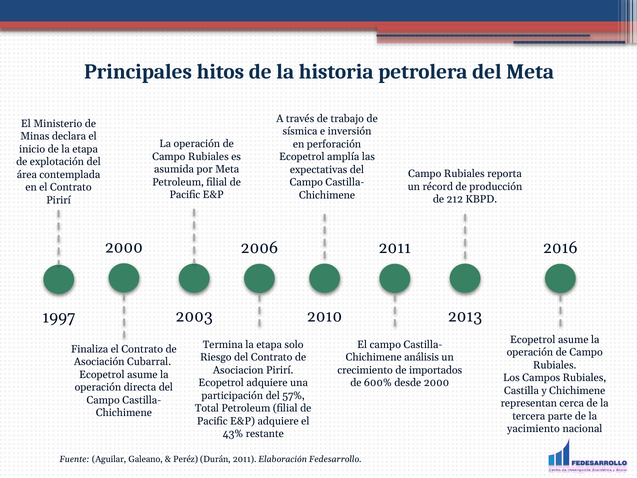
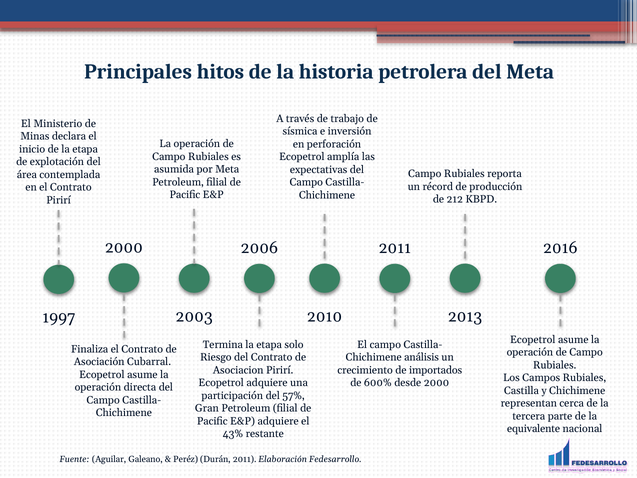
Total: Total -> Gran (207, 408)
yacimiento: yacimiento -> equivalente (534, 429)
